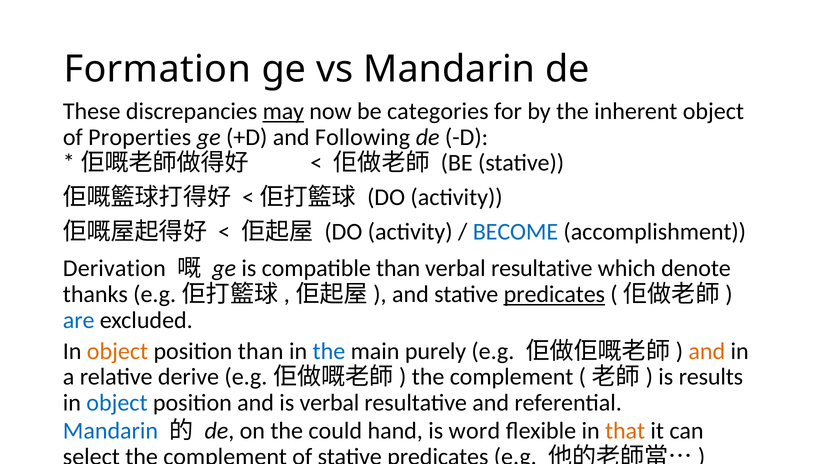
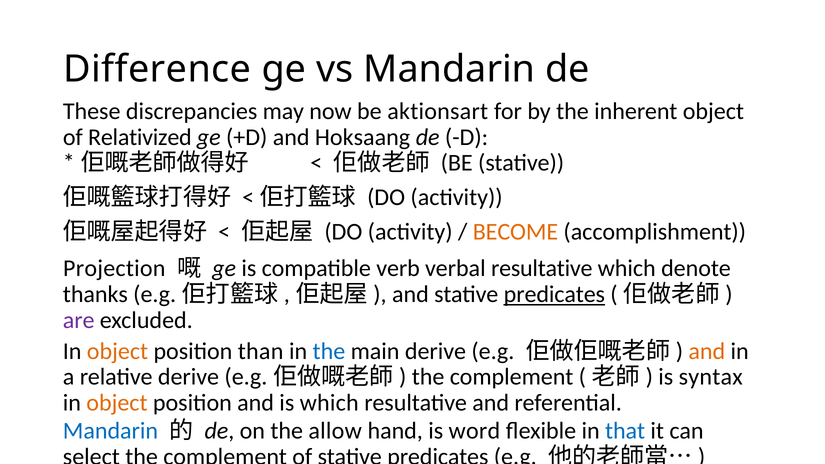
Formation: Formation -> Difference (157, 69)
may underline: present -> none (283, 111)
categories: categories -> aktionsart (438, 111)
Properties: Properties -> Relativized (140, 137)
Following: Following -> Hoksaang (363, 137)
BECOME colour: blue -> orange (515, 232)
Derivation: Derivation -> Projection (114, 268)
compatible than: than -> verb (398, 268)
are colour: blue -> purple (79, 320)
main purely: purely -> derive (436, 351)
results: results -> syntax (711, 377)
object colour: blue -> orange (117, 403)
is verbal: verbal -> which (329, 403)
could: could -> allow (335, 431)
that colour: orange -> blue (625, 431)
